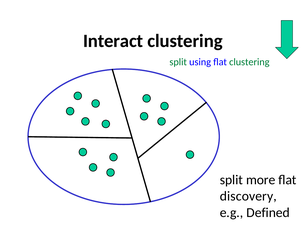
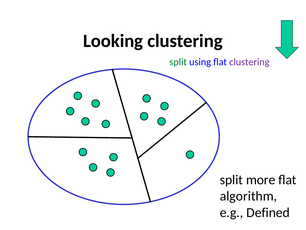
Interact: Interact -> Looking (113, 41)
clustering colour: green -> purple (249, 62)
discovery: discovery -> algorithm (248, 196)
